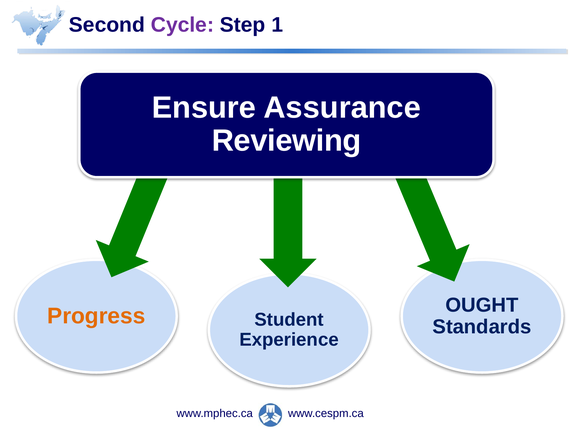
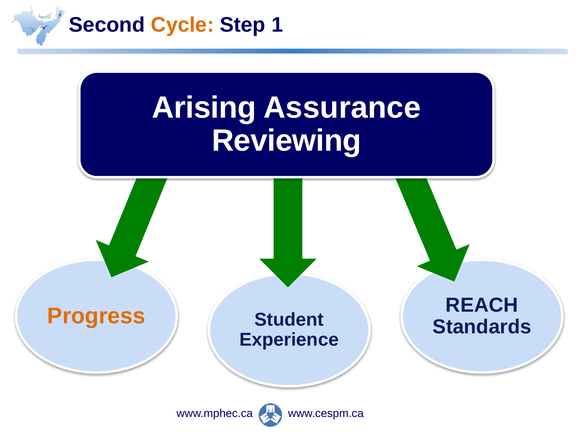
Cycle colour: purple -> orange (182, 25)
Ensure: Ensure -> Arising (204, 108)
OUGHT: OUGHT -> REACH (482, 305)
